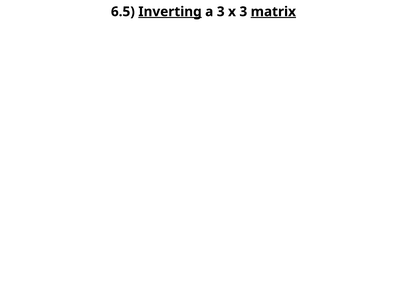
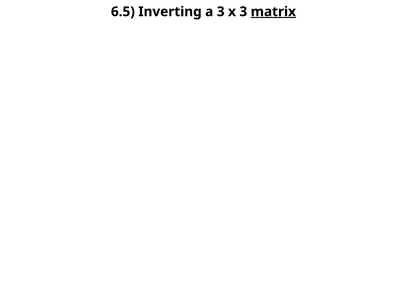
Inverting underline: present -> none (170, 12)
